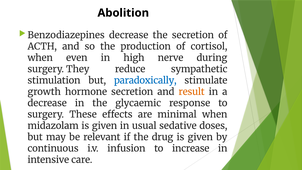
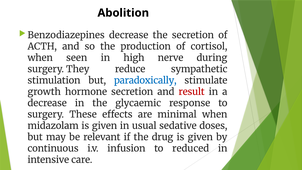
even: even -> seen (77, 58)
result colour: orange -> red (192, 92)
increase: increase -> reduced (191, 148)
